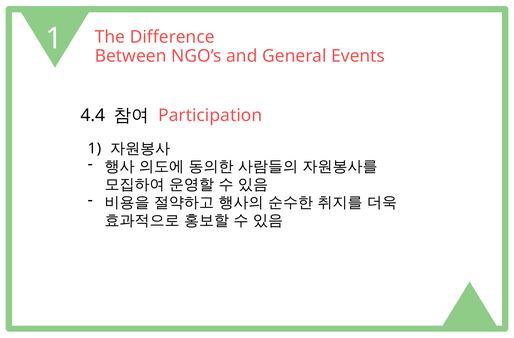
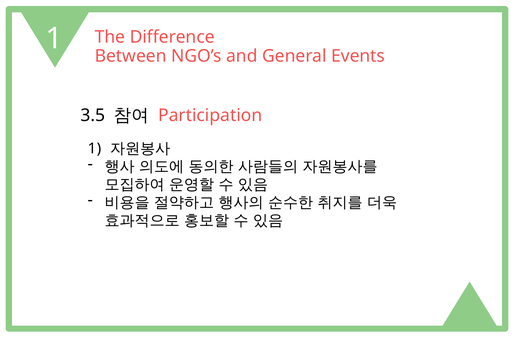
4.4: 4.4 -> 3.5 (93, 115)
